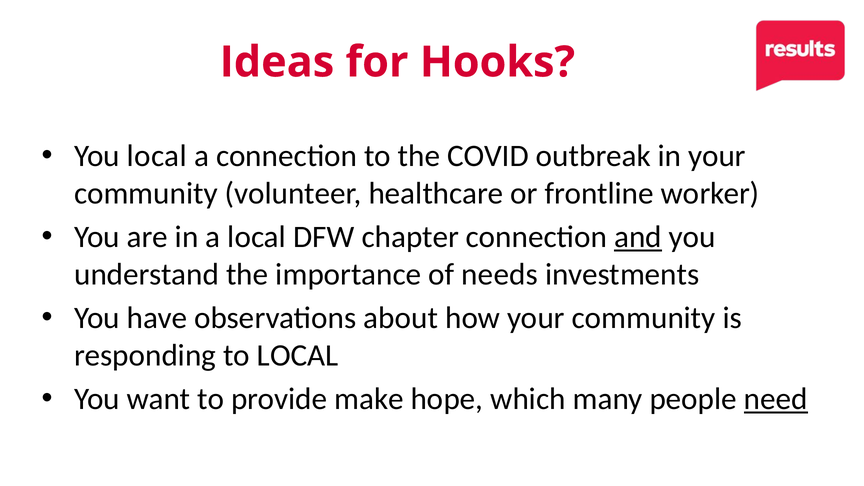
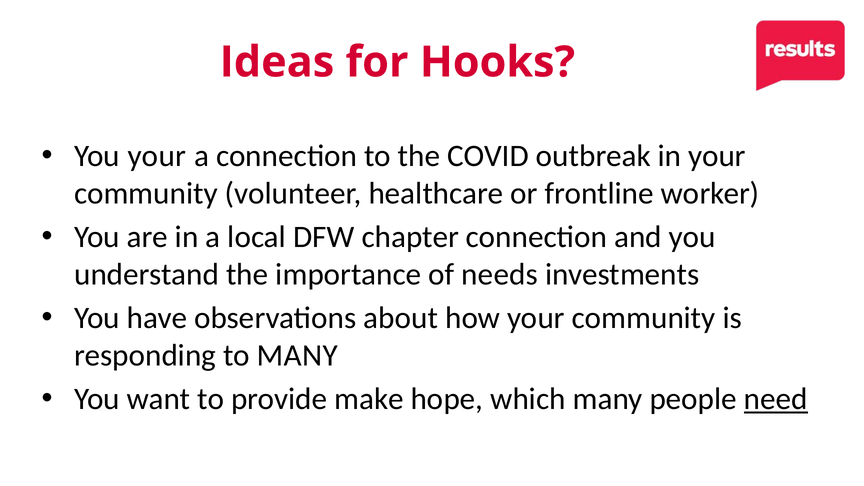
You local: local -> your (157, 156)
and underline: present -> none (638, 237)
to LOCAL: LOCAL -> MANY (297, 355)
